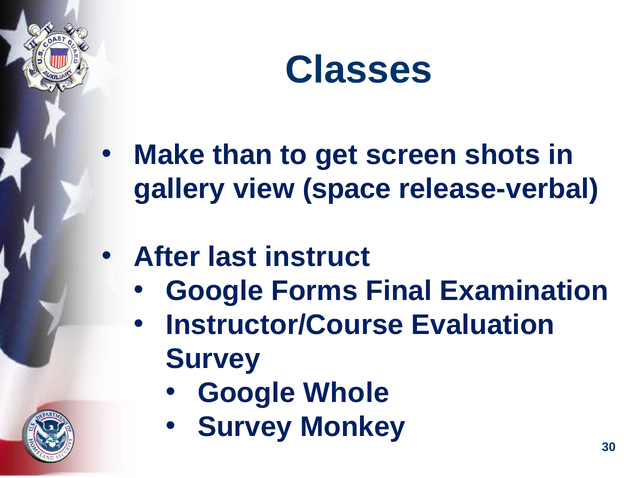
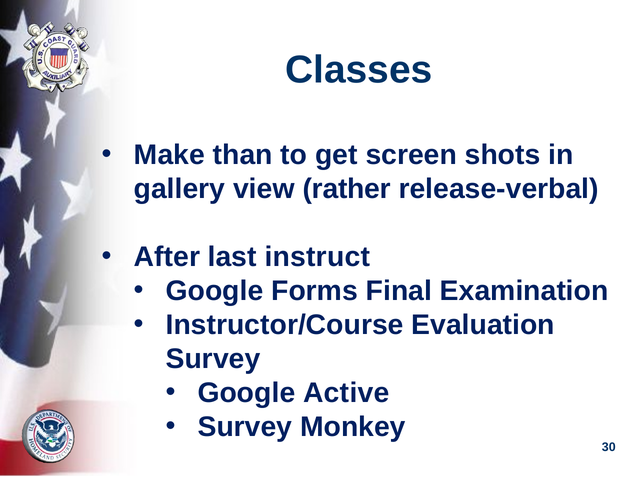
space: space -> rather (347, 189)
Whole: Whole -> Active (346, 393)
